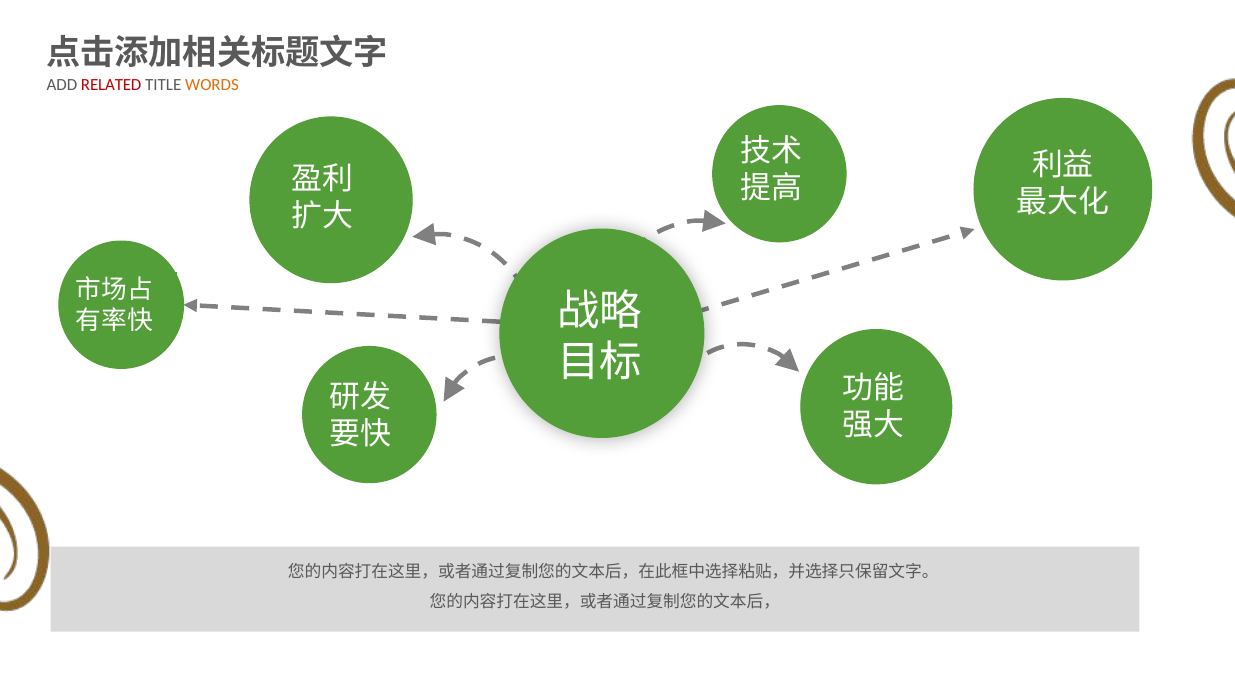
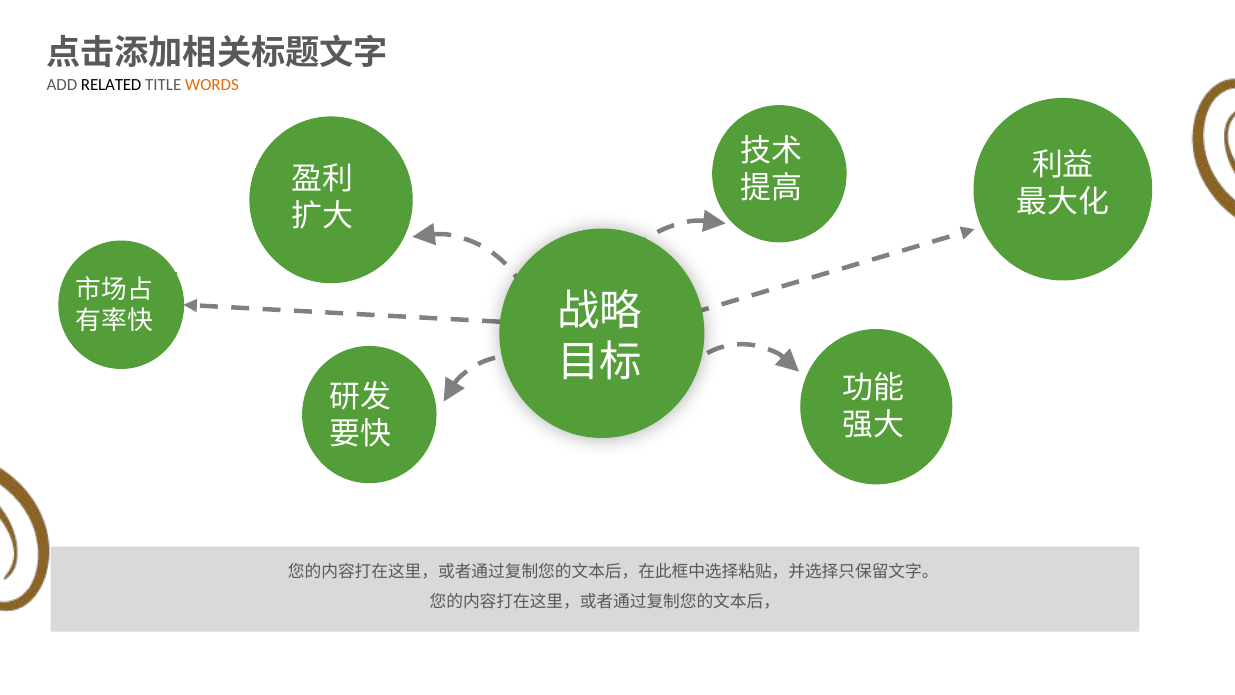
RELATED colour: red -> black (111, 85)
